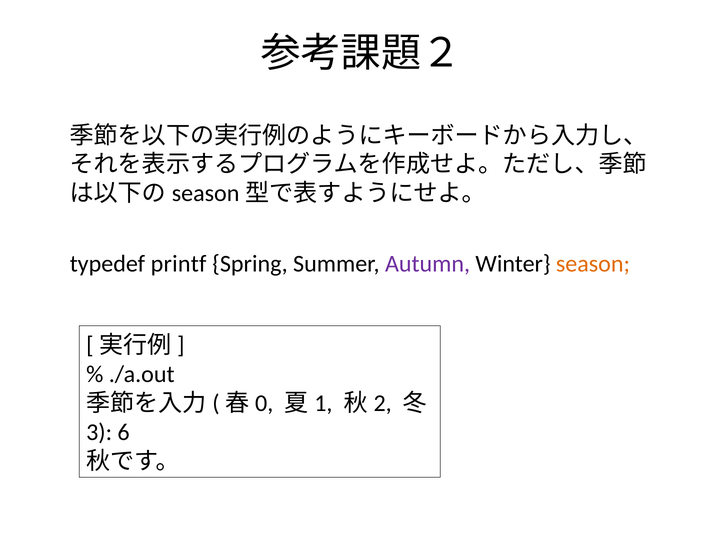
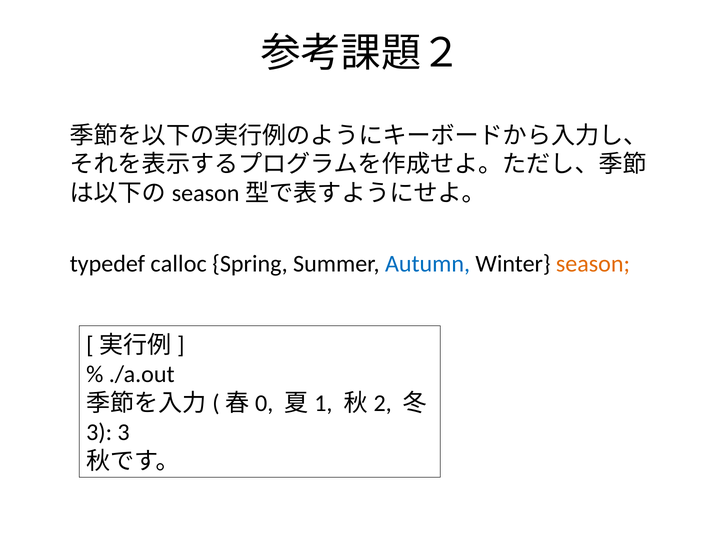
printf: printf -> calloc (179, 264)
Autumn colour: purple -> blue (428, 264)
6: 6 -> 3 (124, 432)
